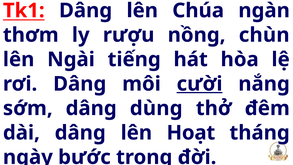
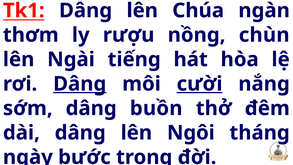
Dâng underline: none -> present (80, 84)
dùng: dùng -> buồn (156, 108)
Hoạt: Hoạt -> Ngôi (191, 133)
